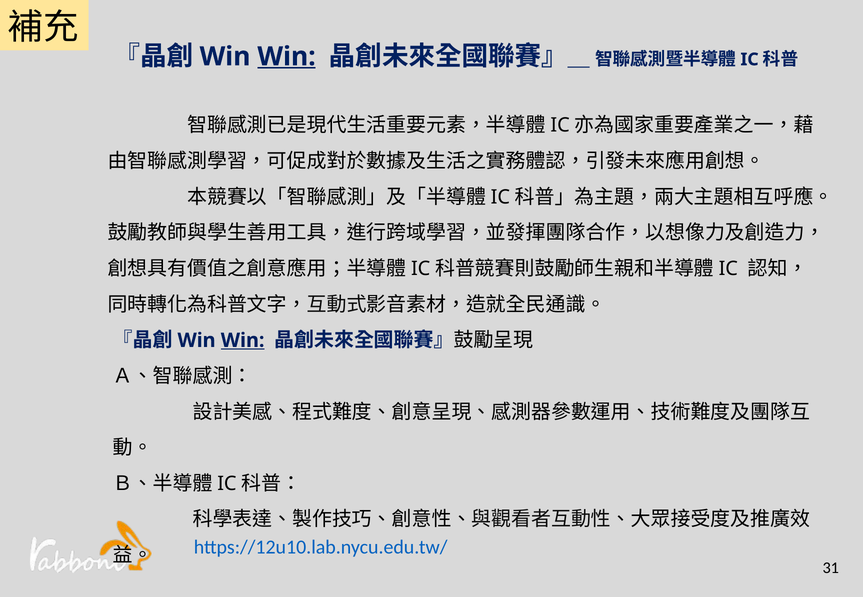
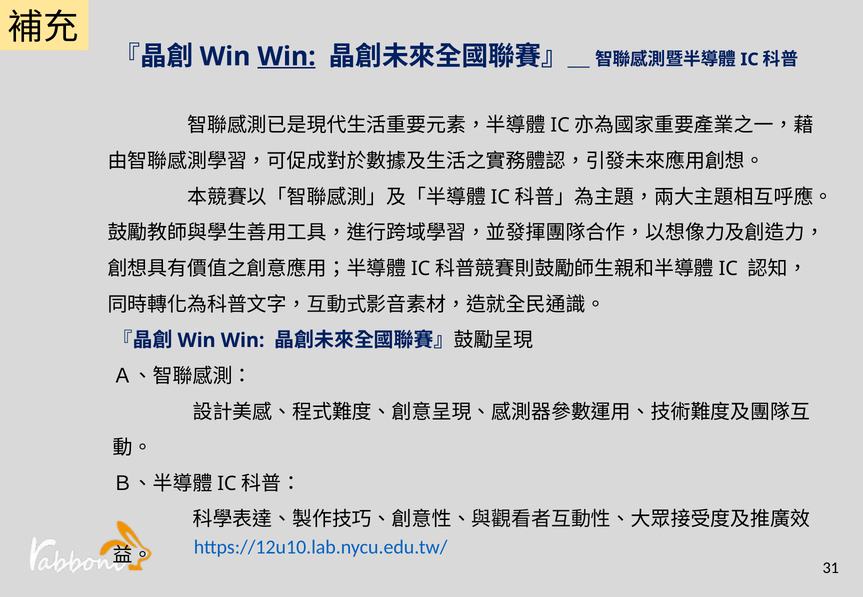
Win underline: present -> none (243, 341)
